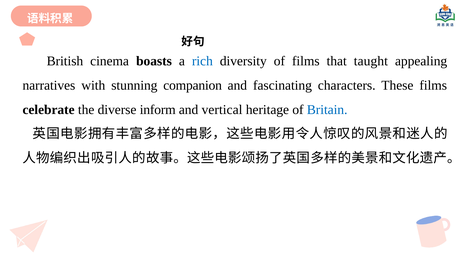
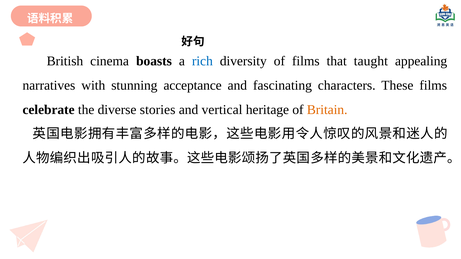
companion: companion -> acceptance (193, 85)
inform: inform -> stories (158, 110)
Britain colour: blue -> orange (327, 110)
